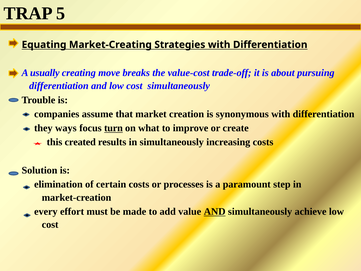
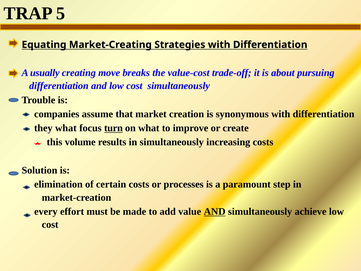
they ways: ways -> what (66, 128)
created: created -> volume (80, 142)
